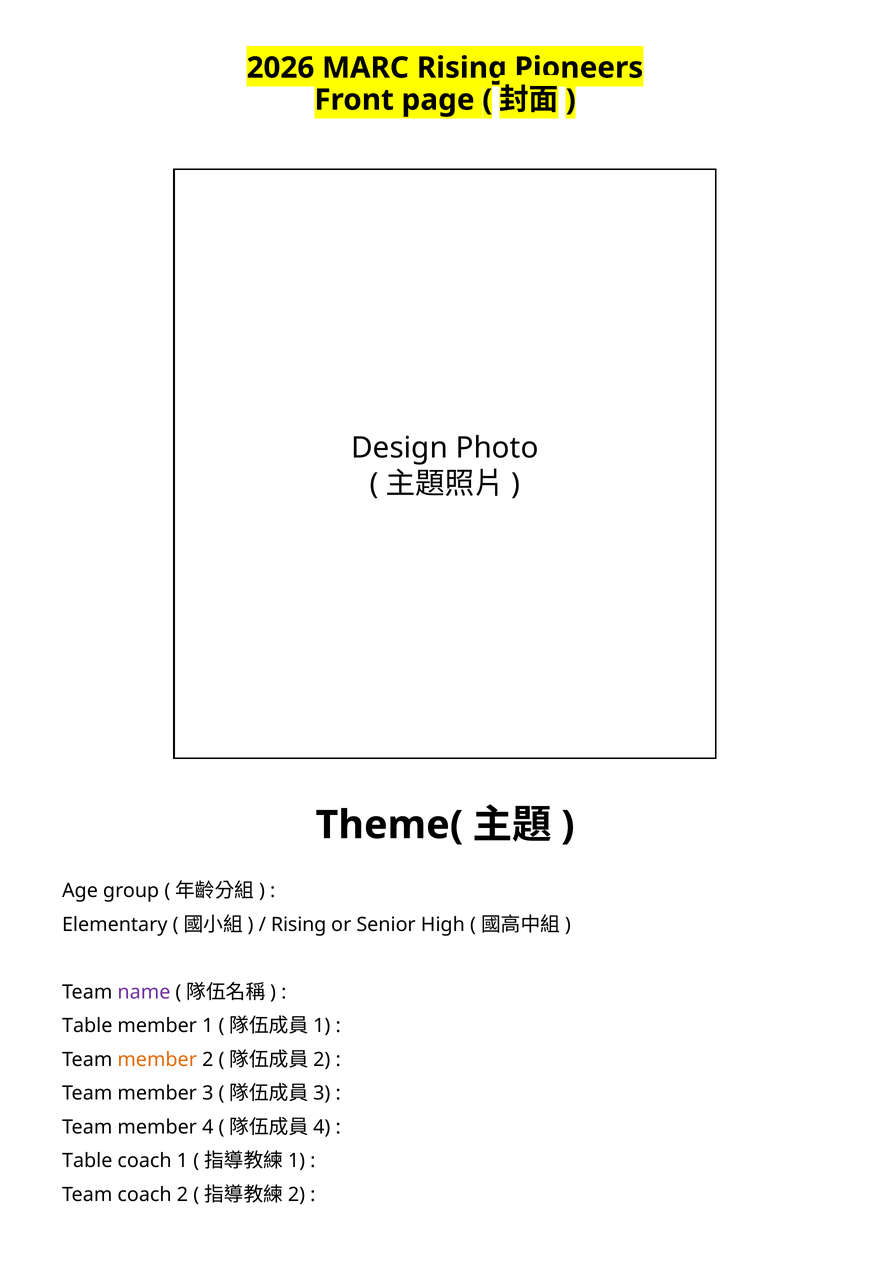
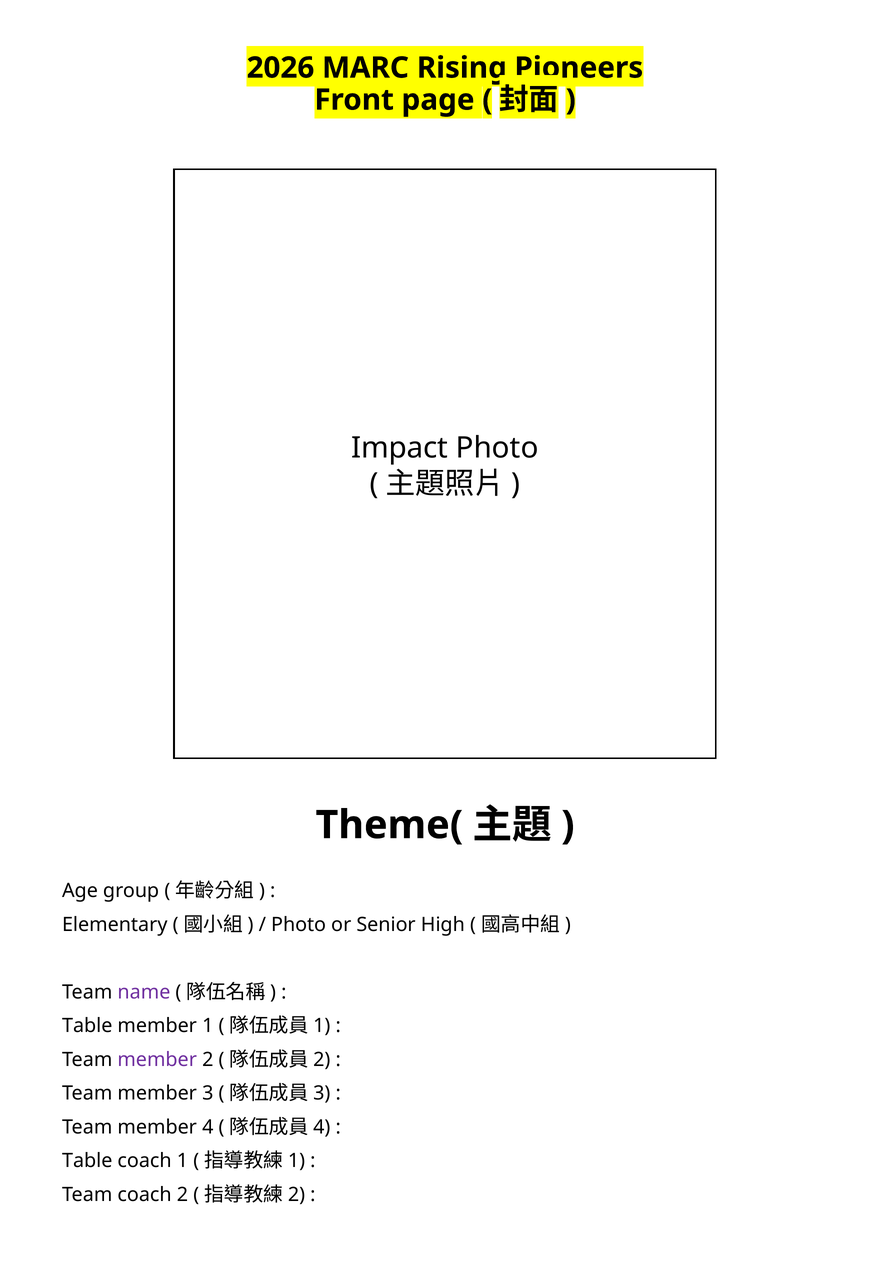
Design: Design -> Impact (400, 448)
Rising: Rising -> Photo (299, 924)
member colour: orange -> purple (157, 1059)
